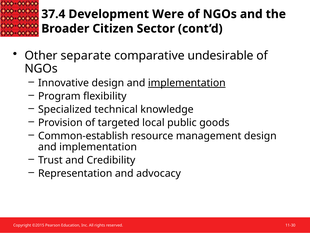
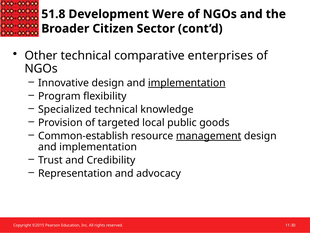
37.4: 37.4 -> 51.8 (53, 14)
Other separate: separate -> technical (86, 56)
undesirable: undesirable -> enterprises (220, 56)
management underline: none -> present (209, 136)
